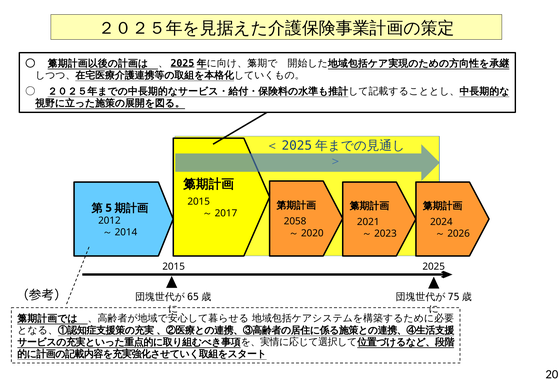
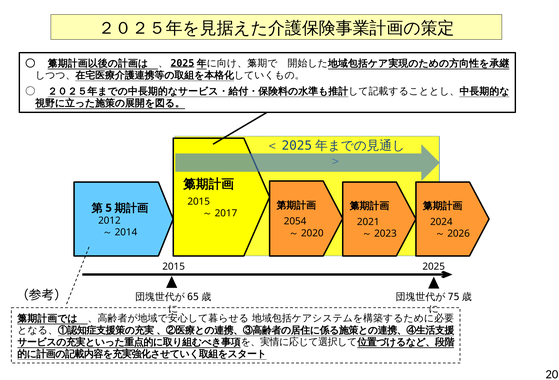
2058: 2058 -> 2054 (295, 221)
